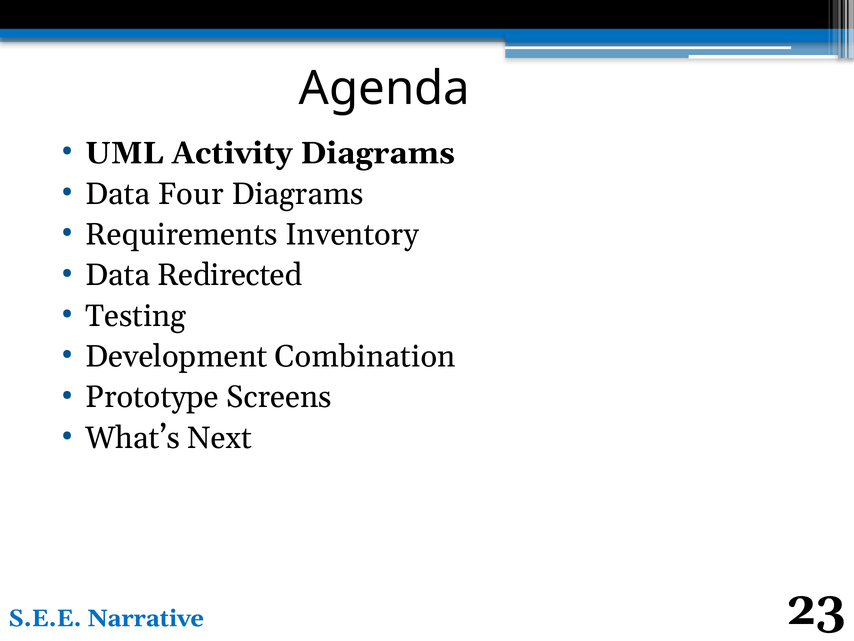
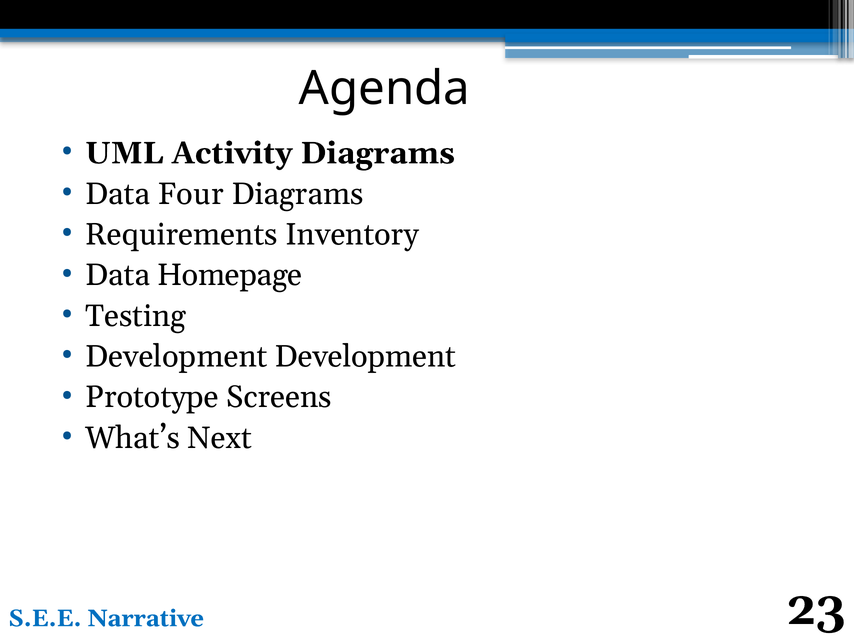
Redirected: Redirected -> Homepage (230, 275)
Development Combination: Combination -> Development (365, 356)
